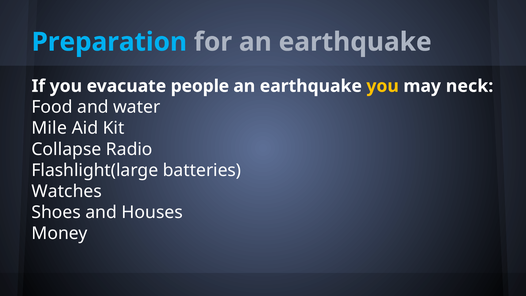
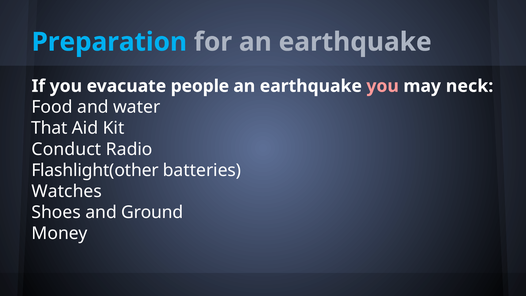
you colour: yellow -> pink (383, 86)
Mile: Mile -> That (49, 128)
Collapse: Collapse -> Conduct (66, 149)
Flashlight(large: Flashlight(large -> Flashlight(other (95, 170)
Houses: Houses -> Ground (152, 212)
